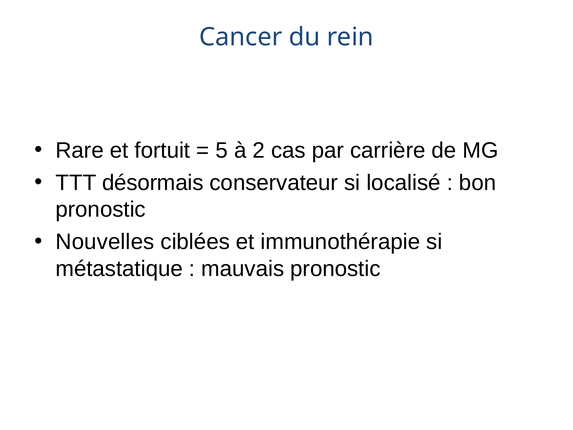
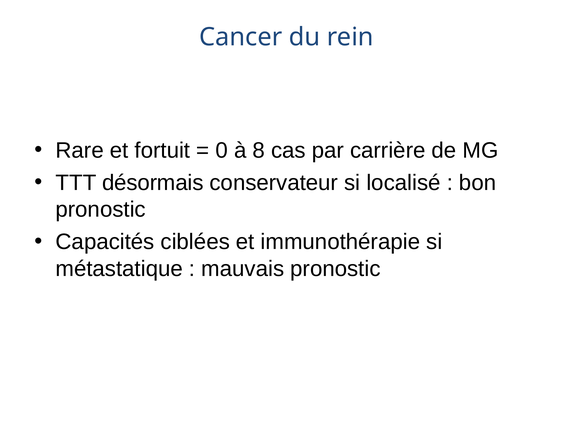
5: 5 -> 0 (222, 150)
2: 2 -> 8 (259, 150)
Nouvelles: Nouvelles -> Capacités (105, 242)
